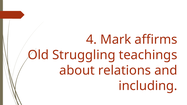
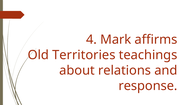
Struggling: Struggling -> Territories (84, 55)
including: including -> response (148, 86)
